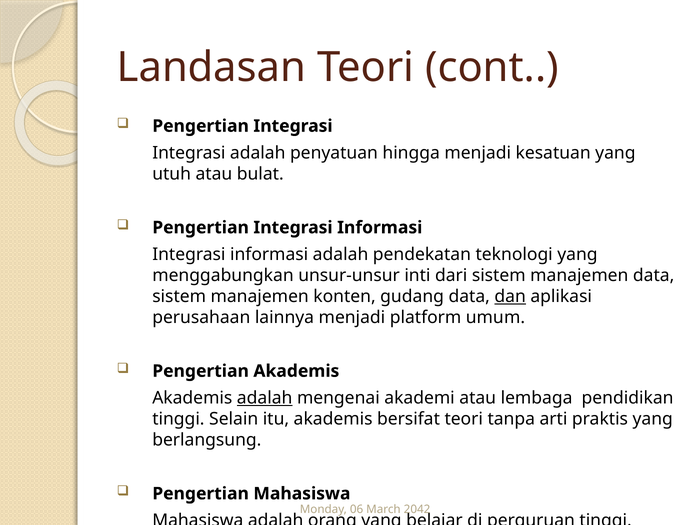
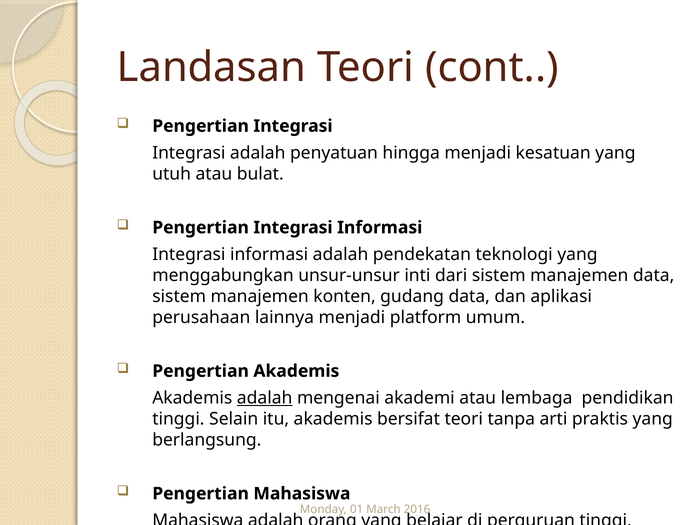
dan underline: present -> none (510, 296)
06: 06 -> 01 (357, 509)
2042: 2042 -> 2016 (417, 509)
